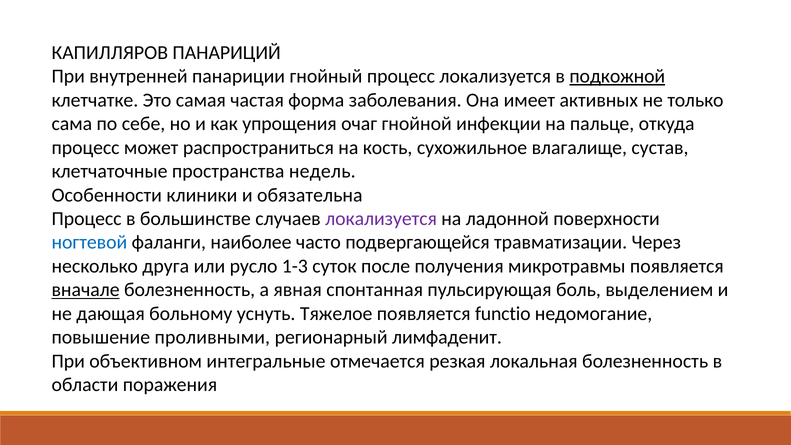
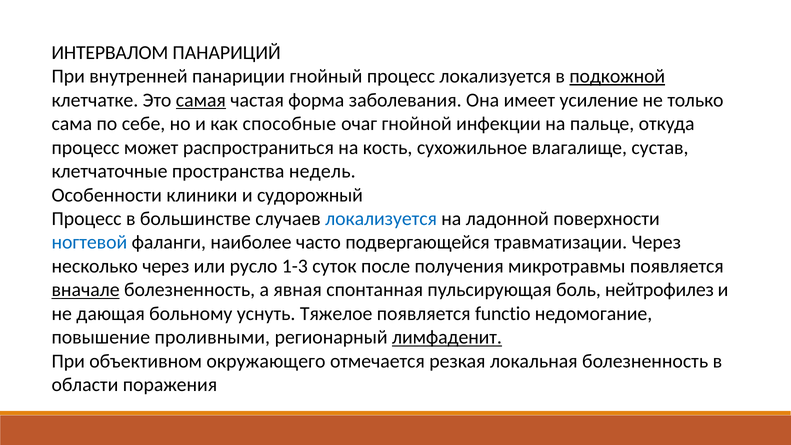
КАПИЛЛЯРОВ: КАПИЛЛЯРОВ -> ИНТЕРВАЛОМ (110, 53)
самая underline: none -> present (201, 100)
активных: активных -> усиление (599, 100)
упрощения: упрощения -> способные (289, 124)
обязательна: обязательна -> судорожный (310, 195)
локализуется colour: purple -> blue (381, 219)
несколько друга: друга -> через (166, 266)
выделением: выделением -> нейтрофилез (659, 290)
лимфаденит underline: none -> present (447, 337)
интегральные: интегральные -> окружающего (266, 361)
